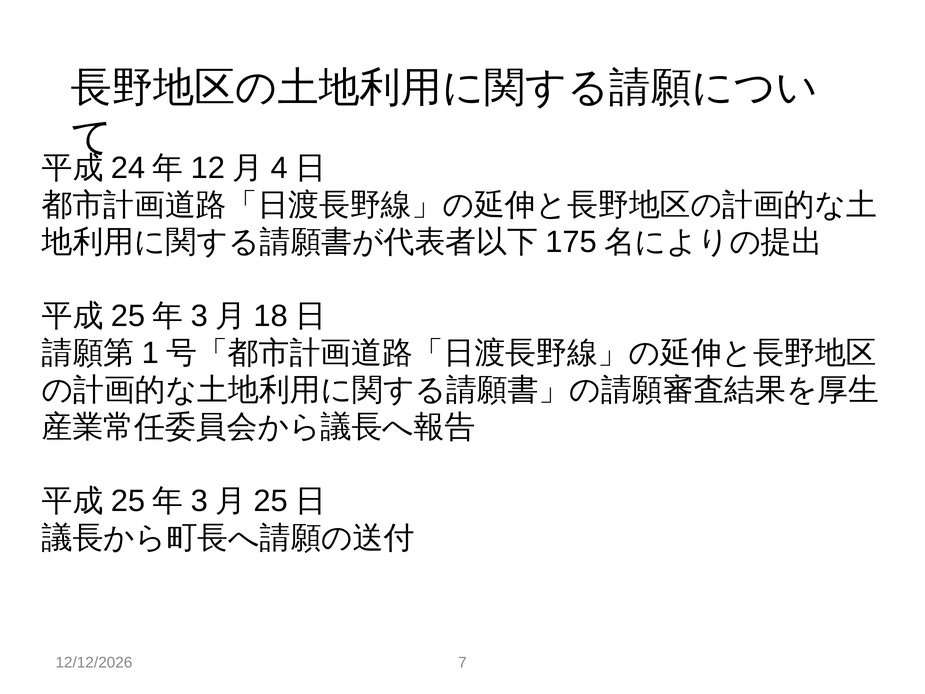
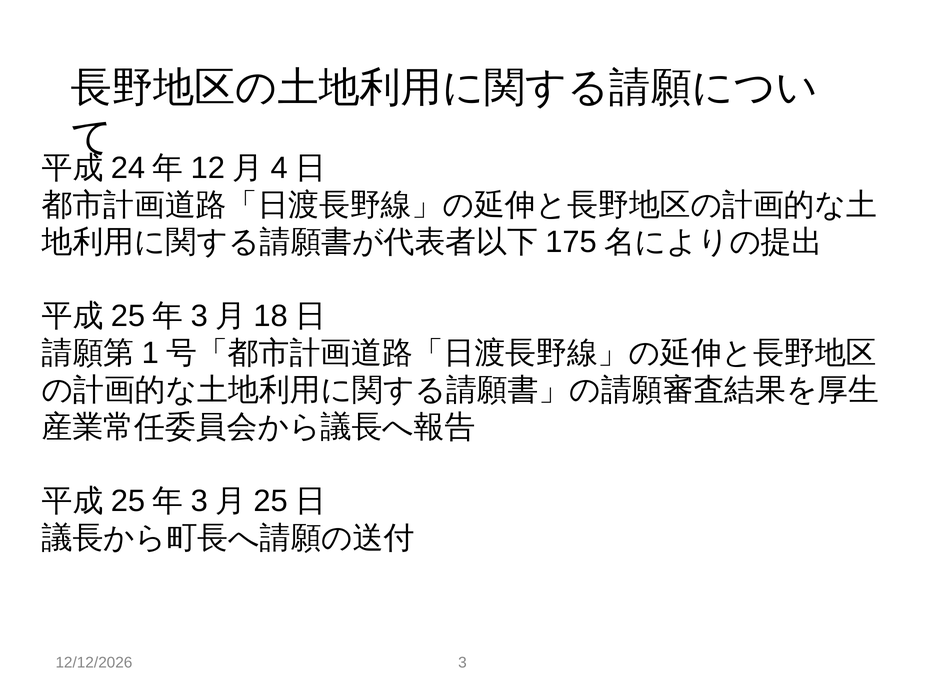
7: 7 -> 3 (463, 663)
